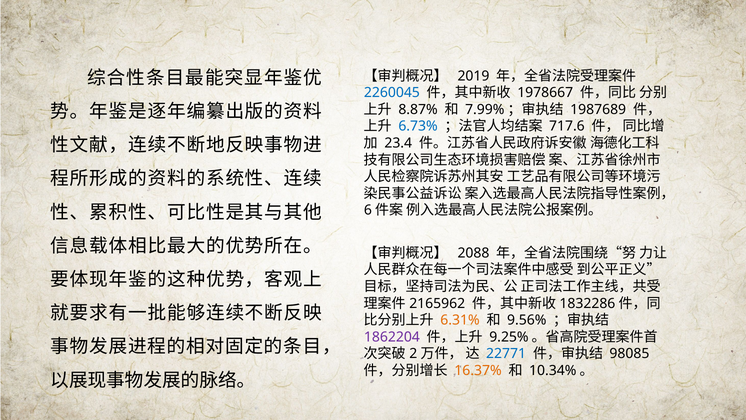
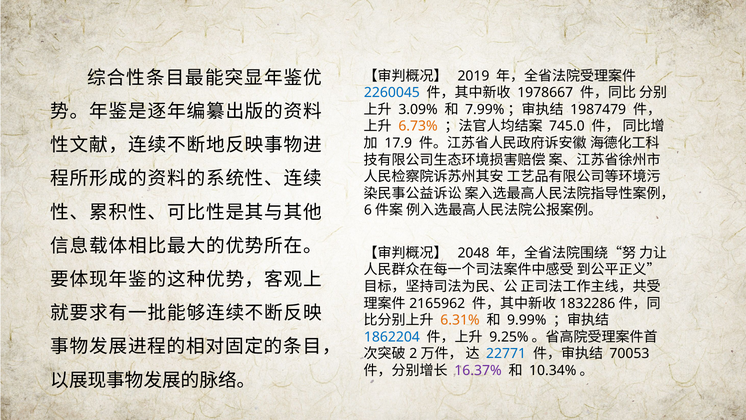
8.87%: 8.87% -> 3.09% (418, 109)
1987689: 1987689 -> 1987479 (598, 109)
6.73% colour: blue -> orange (418, 126)
717.6: 717.6 -> 745.0 (567, 126)
23.4: 23.4 -> 17.9 (398, 143)
2088: 2088 -> 2048 (473, 253)
9.56%: 9.56% -> 9.99% (527, 320)
1862204 colour: purple -> blue (392, 337)
98085: 98085 -> 70053 (629, 354)
16.37% colour: orange -> purple (478, 370)
